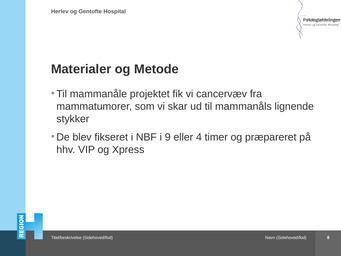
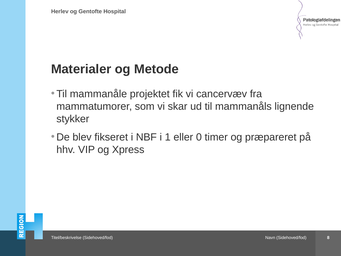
9: 9 -> 1 (168, 137)
4: 4 -> 0 (199, 137)
